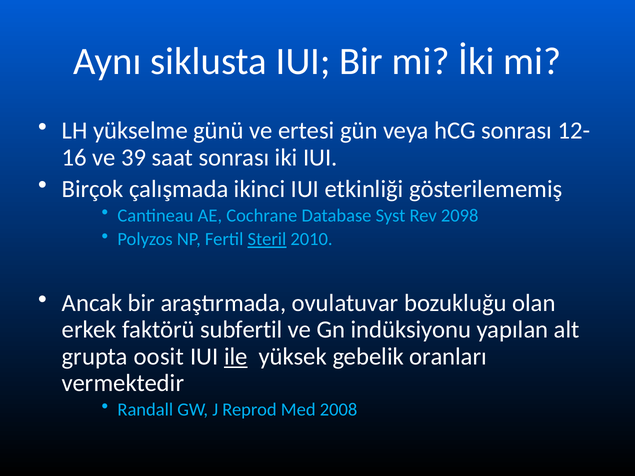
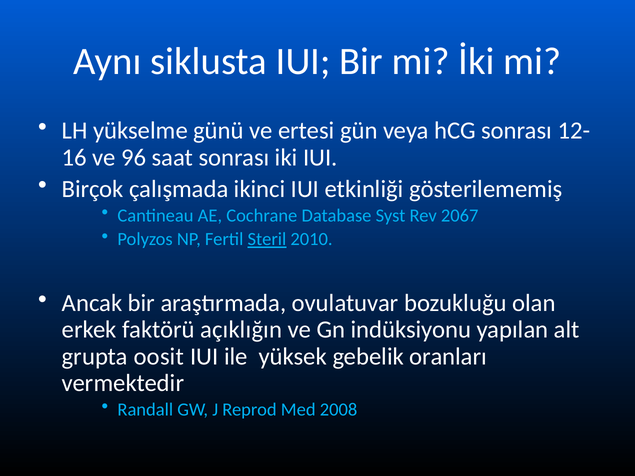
39: 39 -> 96 (134, 158)
2098: 2098 -> 2067 (460, 216)
subfertil: subfertil -> açıklığın (241, 330)
ile underline: present -> none (236, 357)
